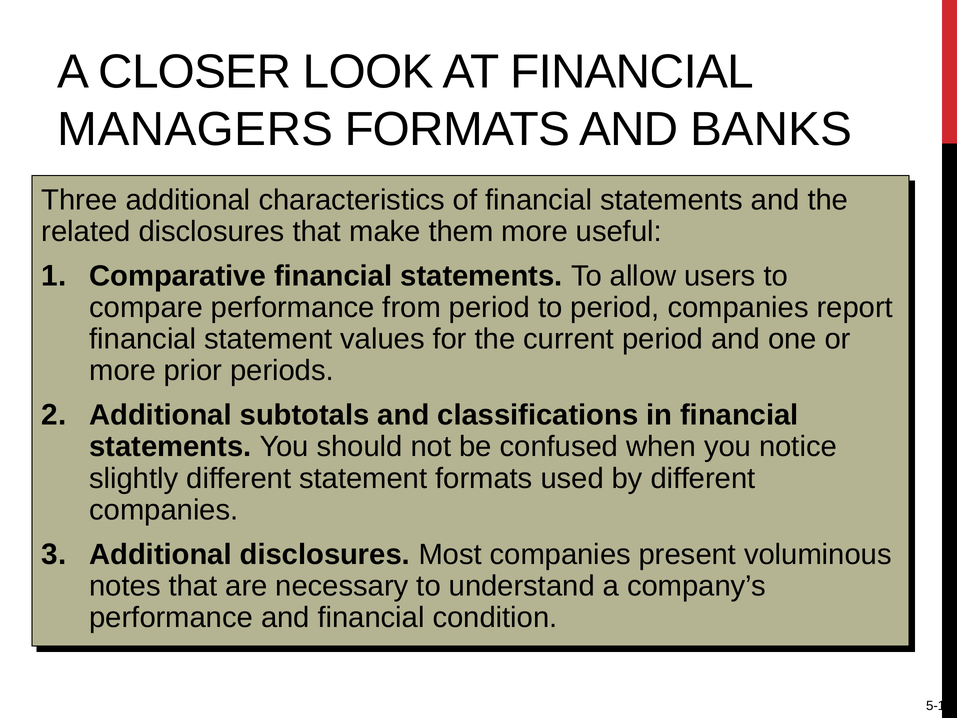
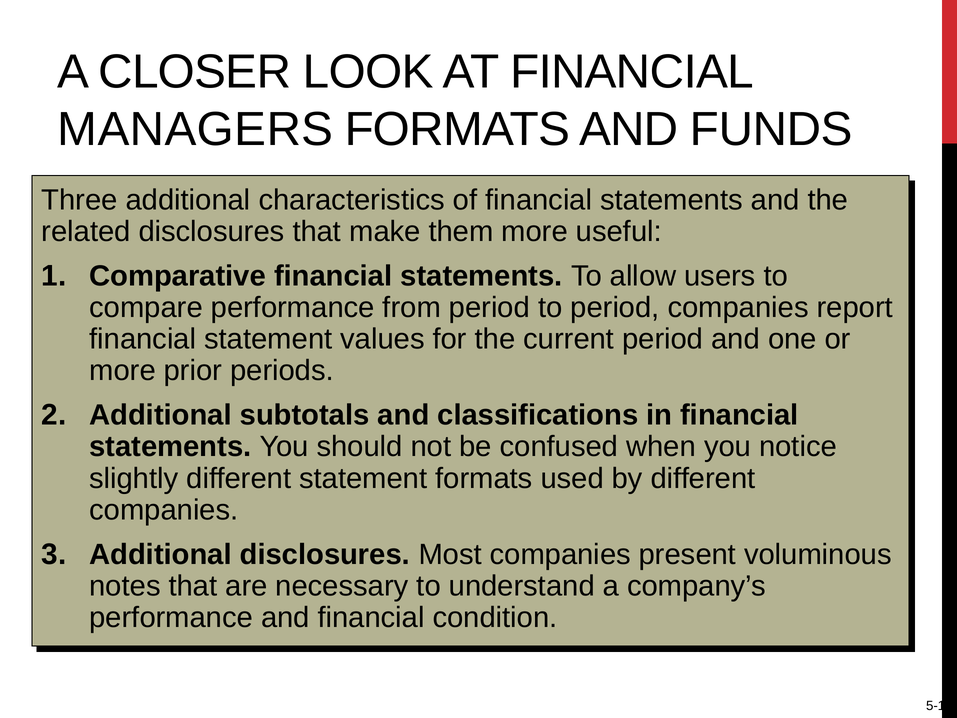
BANKS: BANKS -> FUNDS (771, 129)
